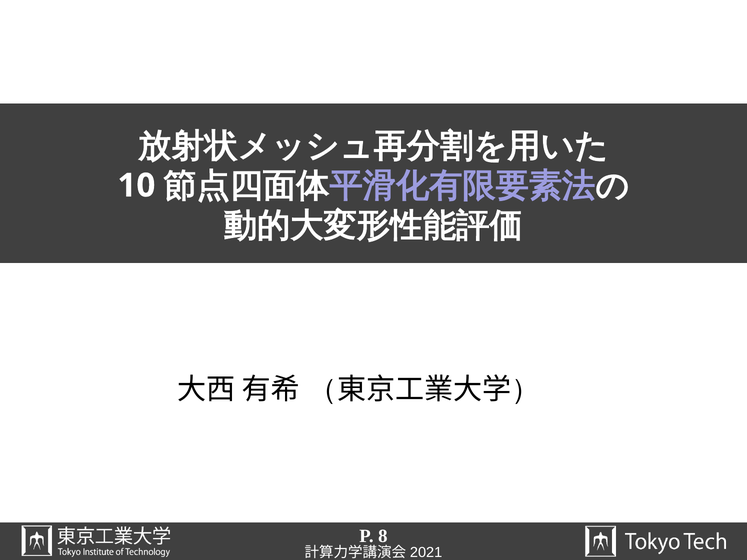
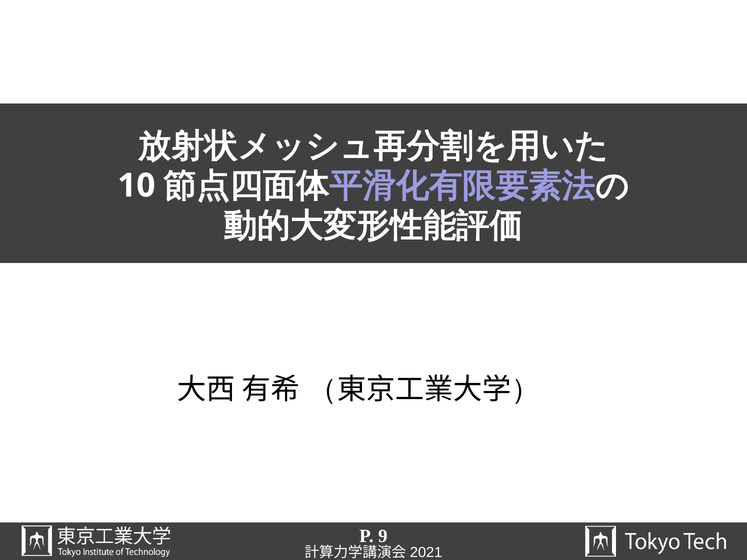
8: 8 -> 9 (383, 537)
